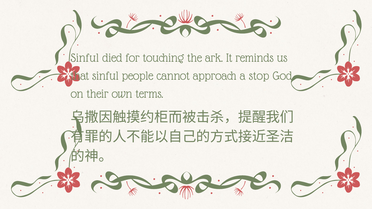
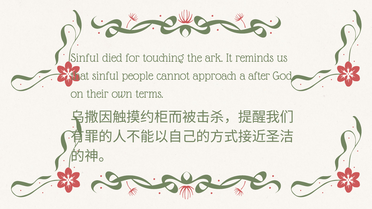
stop: stop -> after (259, 76)
